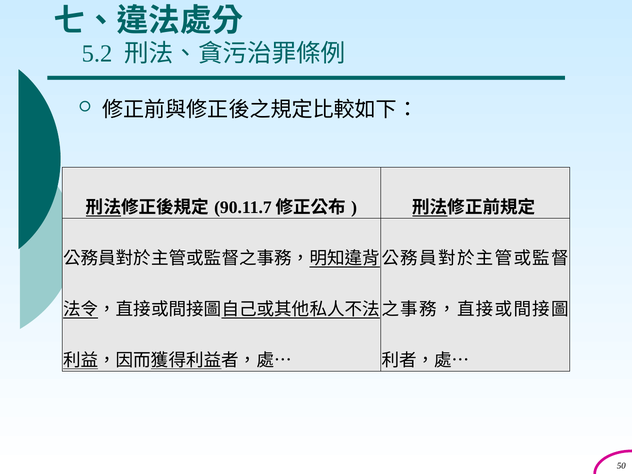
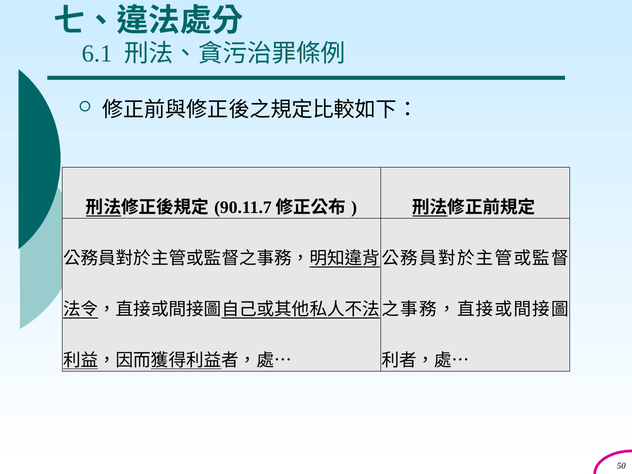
5.2: 5.2 -> 6.1 (97, 54)
